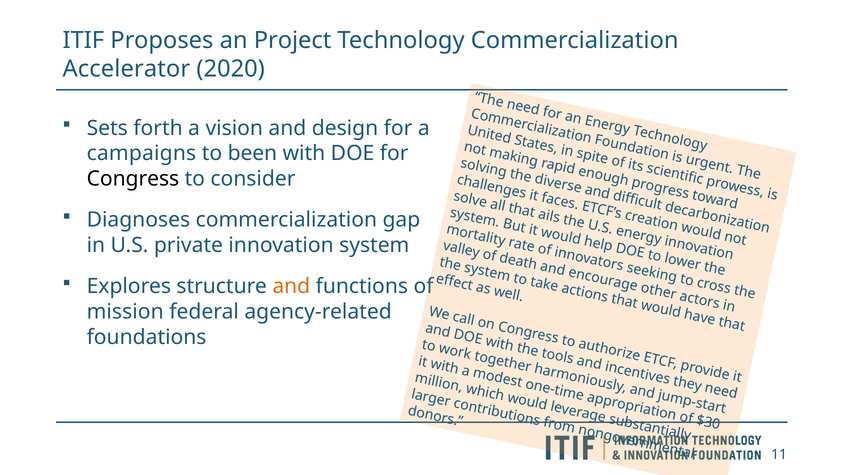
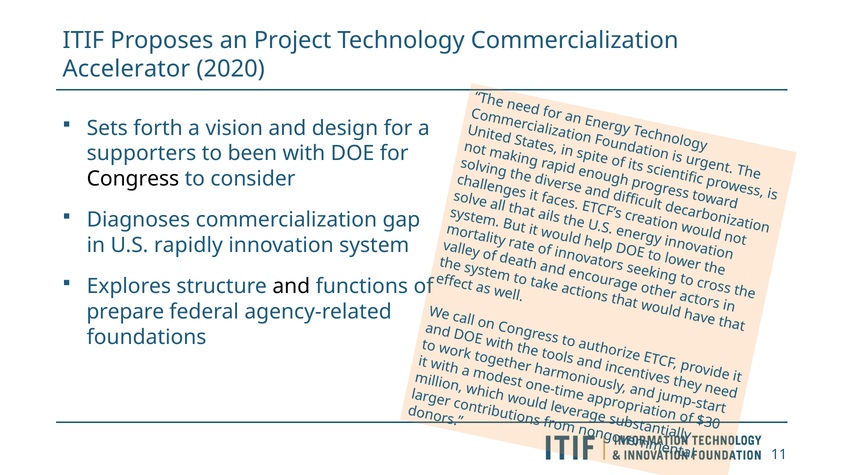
campaigns: campaigns -> supporters (141, 153)
private: private -> rapidly (188, 245)
and colour: orange -> black (291, 286)
mission: mission -> prepare (125, 312)
